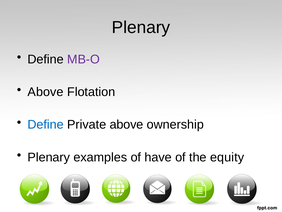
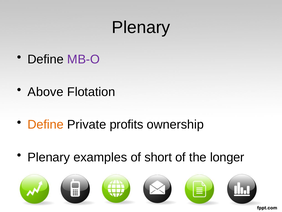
Define colour: blue -> orange (46, 124)
Private above: above -> profits (126, 124)
have: have -> short (158, 157)
equity: equity -> longer (227, 157)
